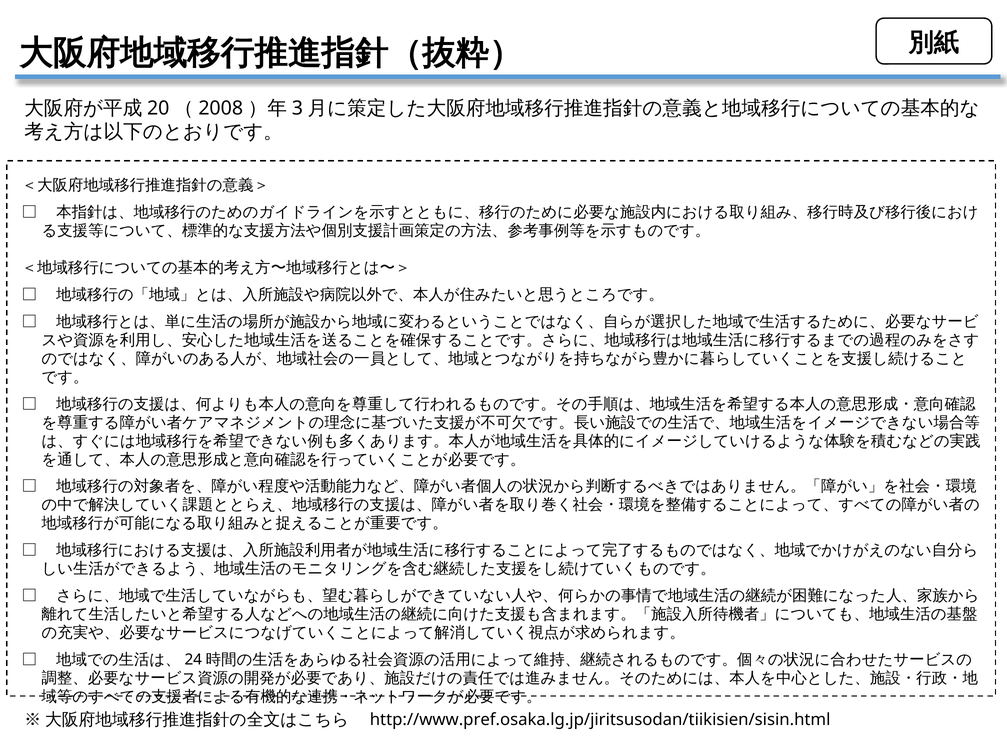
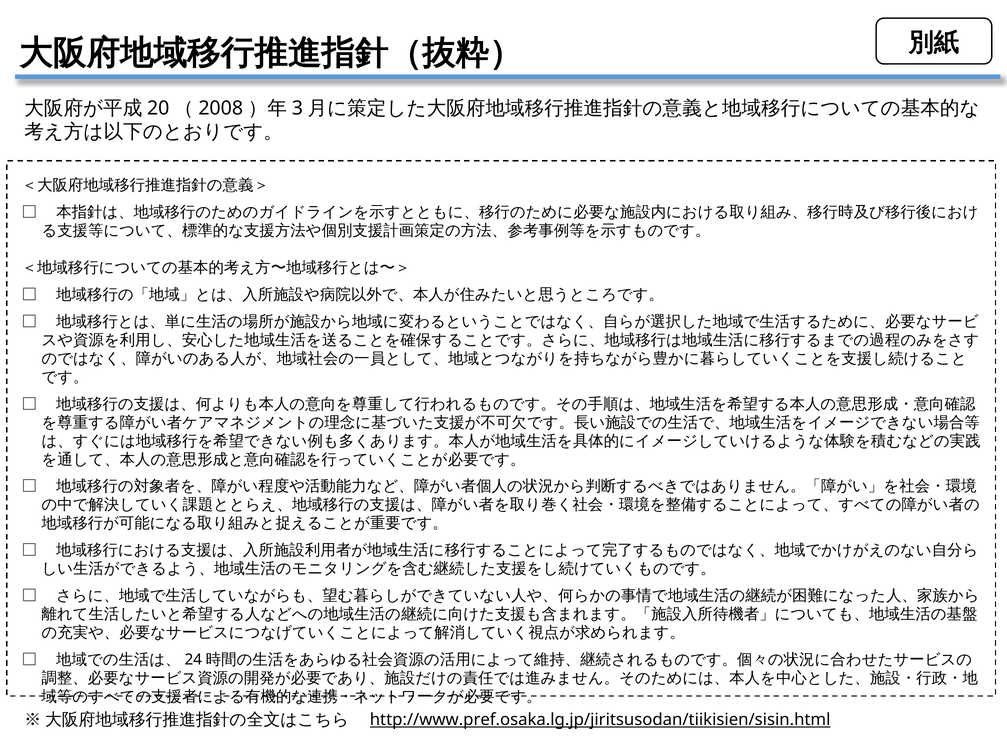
http://www.pref.osaka.lg.jp/jiritsusodan/tiikisien/sisin.html underline: none -> present (600, 719)
